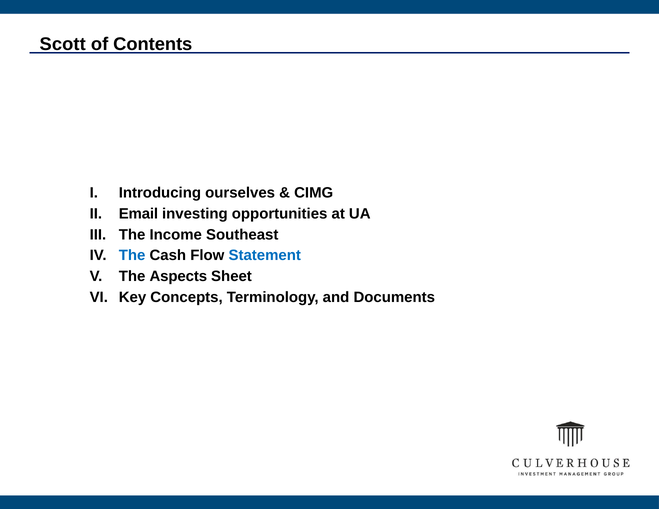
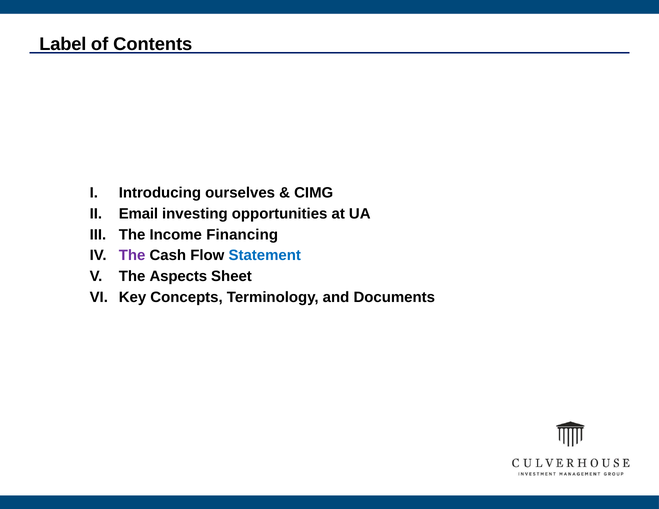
Scott: Scott -> Label (63, 44)
Southeast: Southeast -> Financing (242, 235)
The colour: blue -> purple (132, 256)
